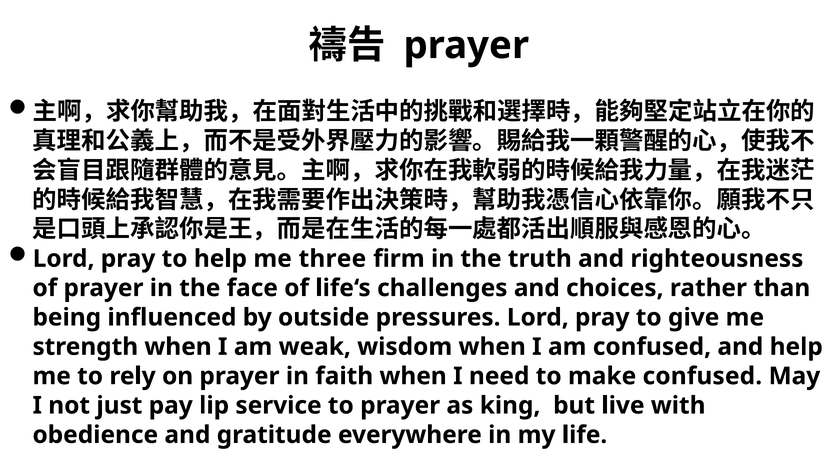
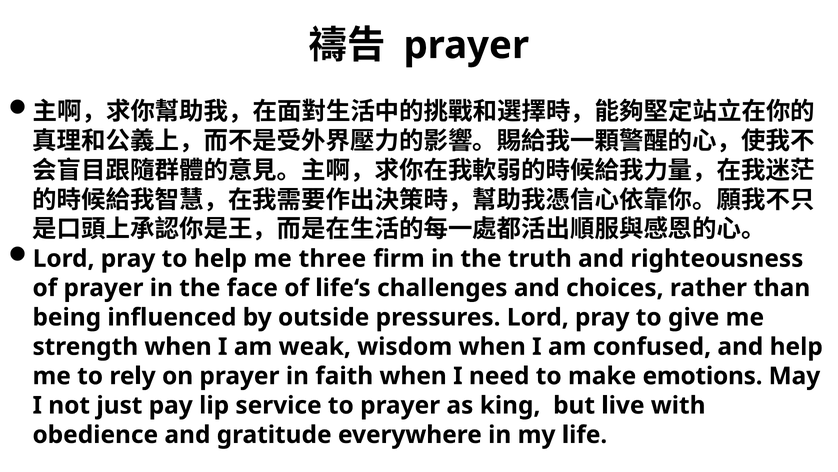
make confused: confused -> emotions (703, 376)
